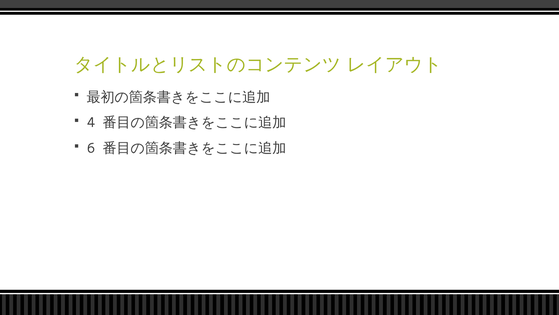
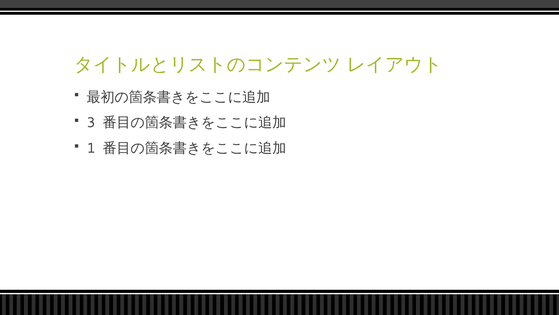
4: 4 -> 3 (91, 123)
6: 6 -> 1 (91, 148)
